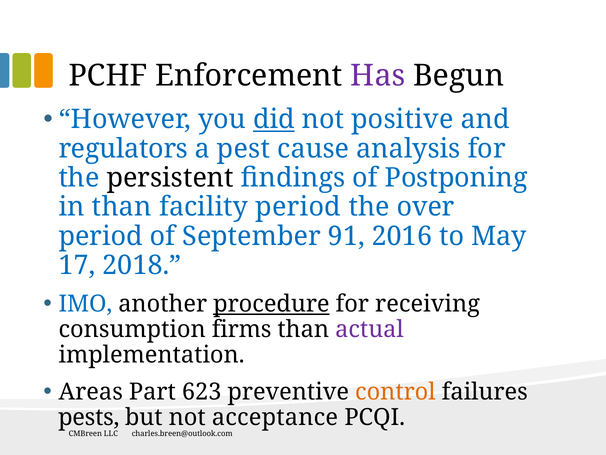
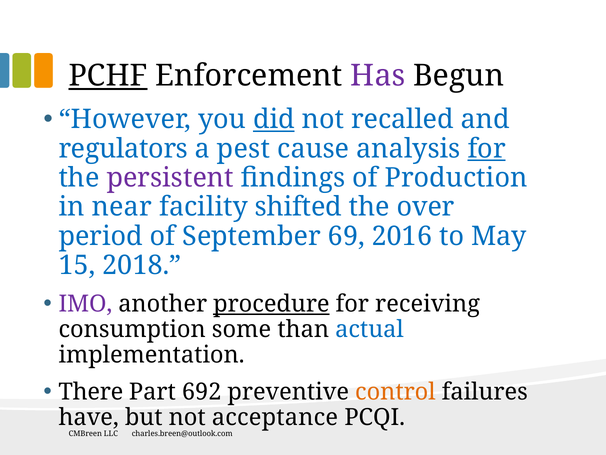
PCHF underline: none -> present (108, 76)
positive: positive -> recalled (402, 119)
for underline: none -> present (487, 149)
persistent colour: black -> purple (170, 178)
Postponing: Postponing -> Production (456, 178)
in than: than -> near (122, 207)
facility period: period -> shifted (298, 207)
91: 91 -> 69 (346, 236)
17: 17 -> 15 (77, 265)
IMO colour: blue -> purple (85, 304)
firms: firms -> some (241, 329)
actual colour: purple -> blue (369, 329)
Areas: Areas -> There (91, 391)
623: 623 -> 692 (202, 391)
pests: pests -> have (89, 417)
